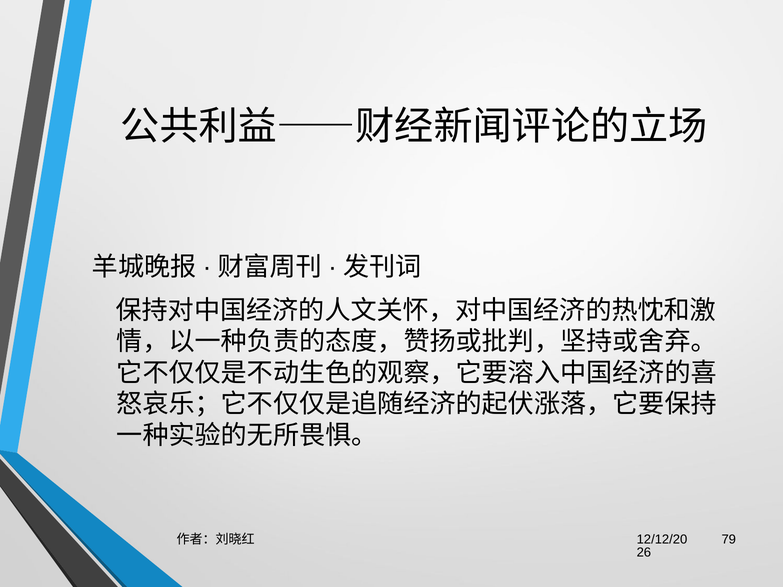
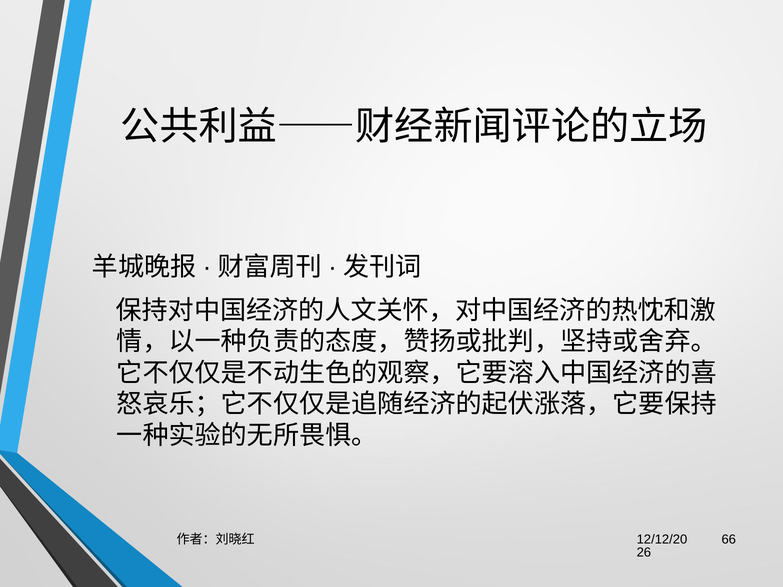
79: 79 -> 66 (729, 540)
